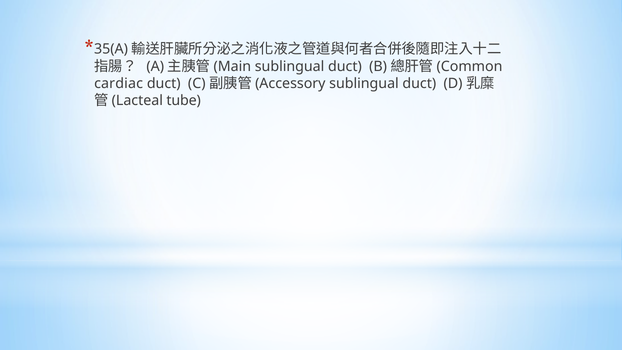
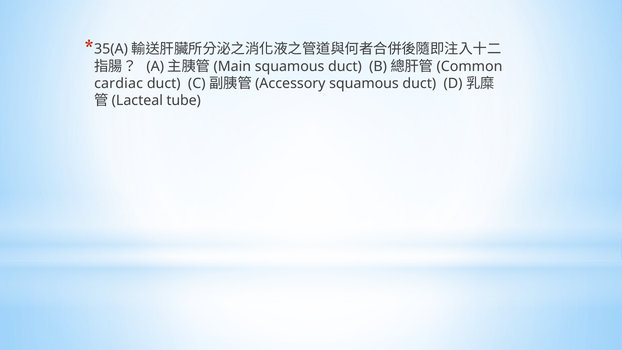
sublingual: sublingual -> squamous (290, 66)
sublingual: sublingual -> squamous (364, 83)
